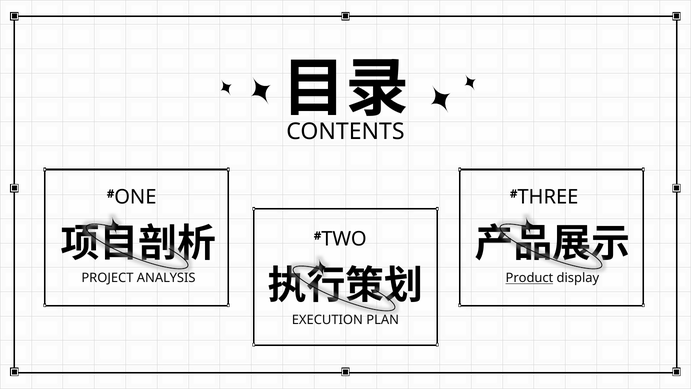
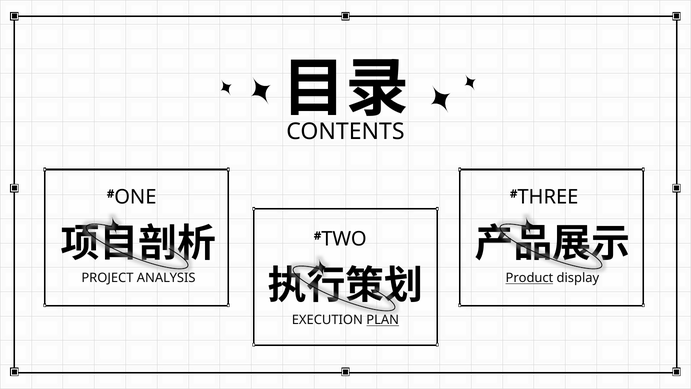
PLAN underline: none -> present (383, 320)
